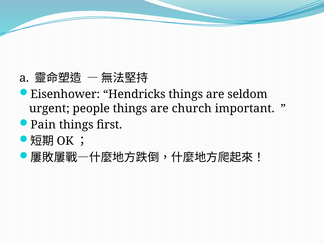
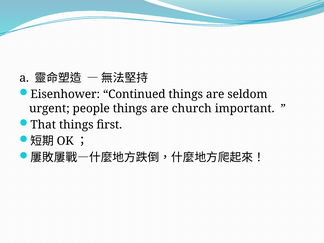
Hendricks: Hendricks -> Continued (134, 94)
Pain: Pain -> That (43, 125)
